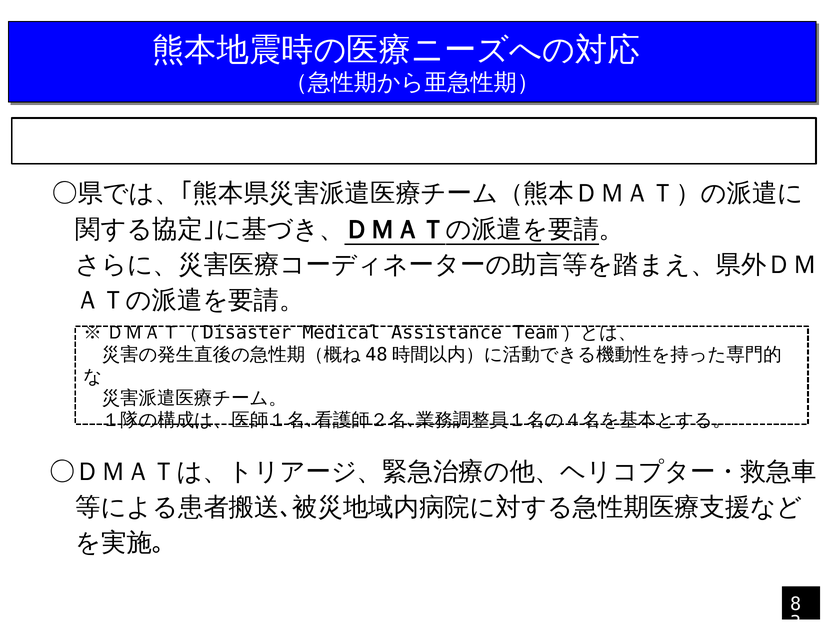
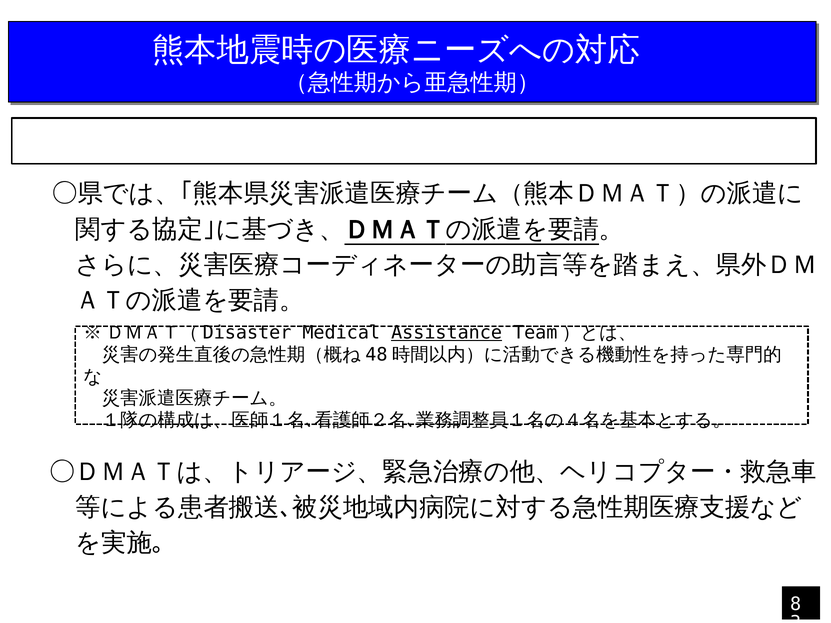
Assistance underline: none -> present (447, 333)
